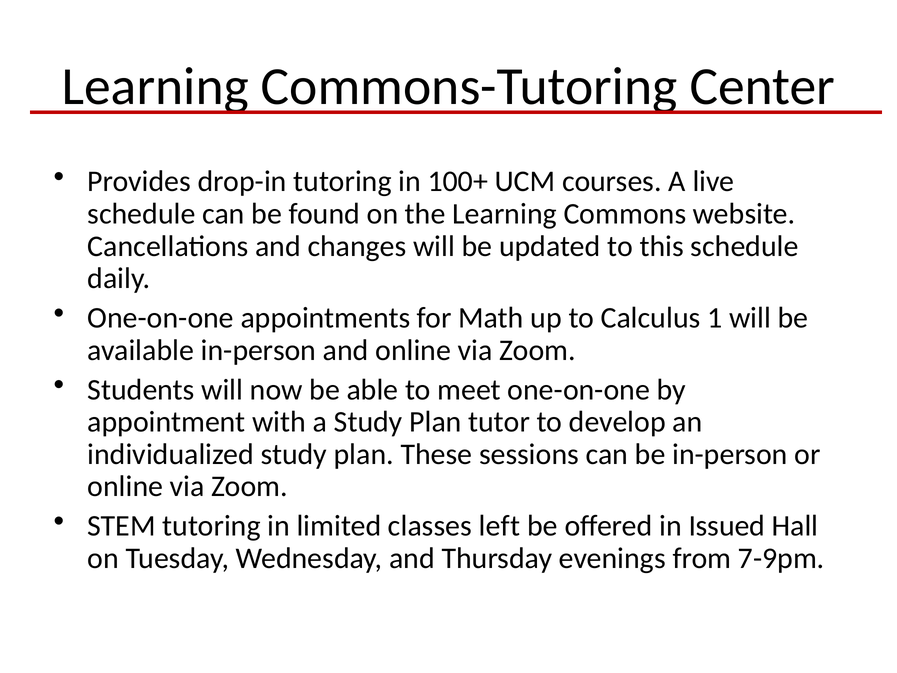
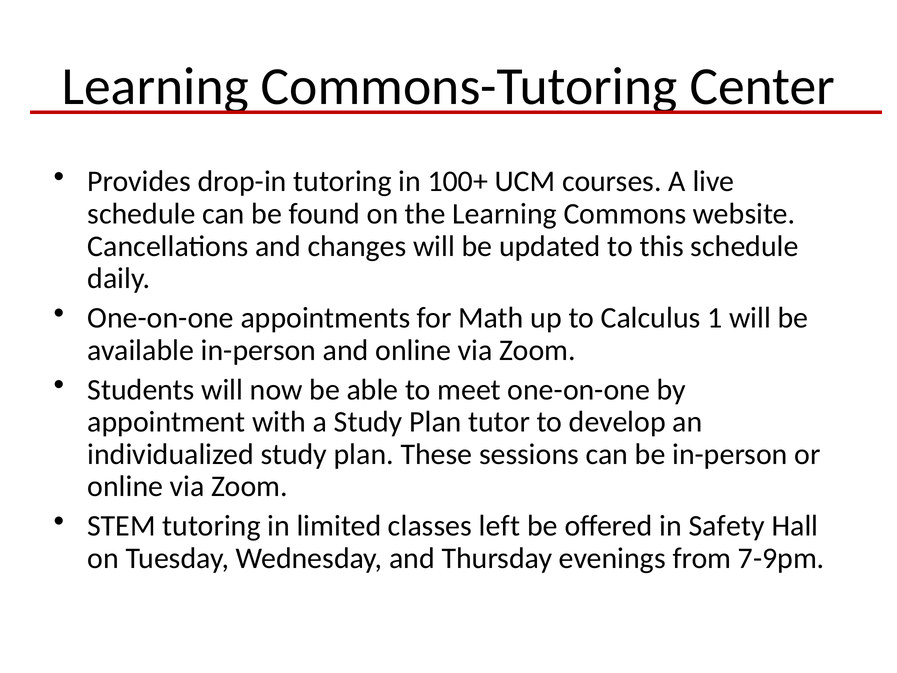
Issued: Issued -> Safety (727, 526)
